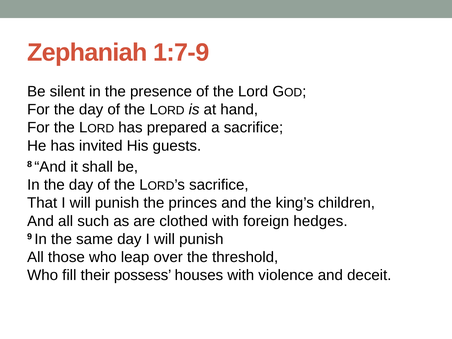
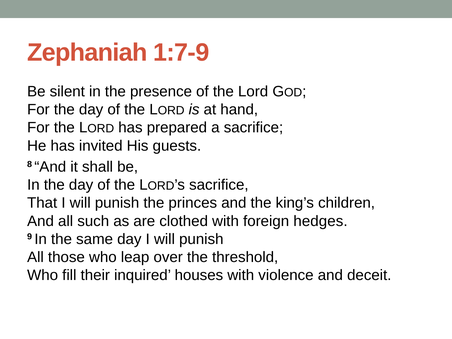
possess: possess -> inquired (143, 275)
